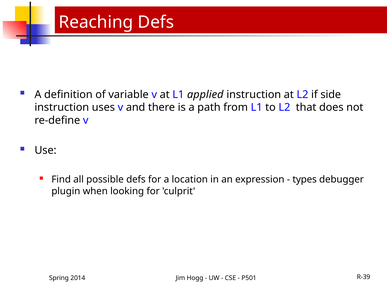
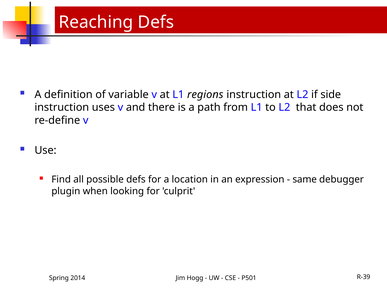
applied: applied -> regions (205, 95)
types: types -> same (305, 180)
